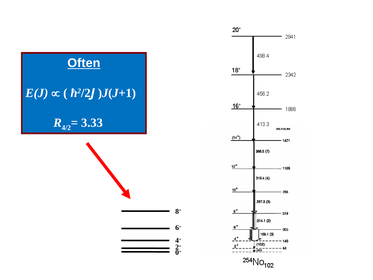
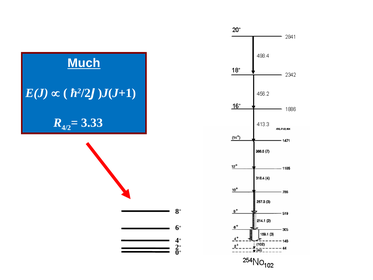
Often: Often -> Much (84, 63)
